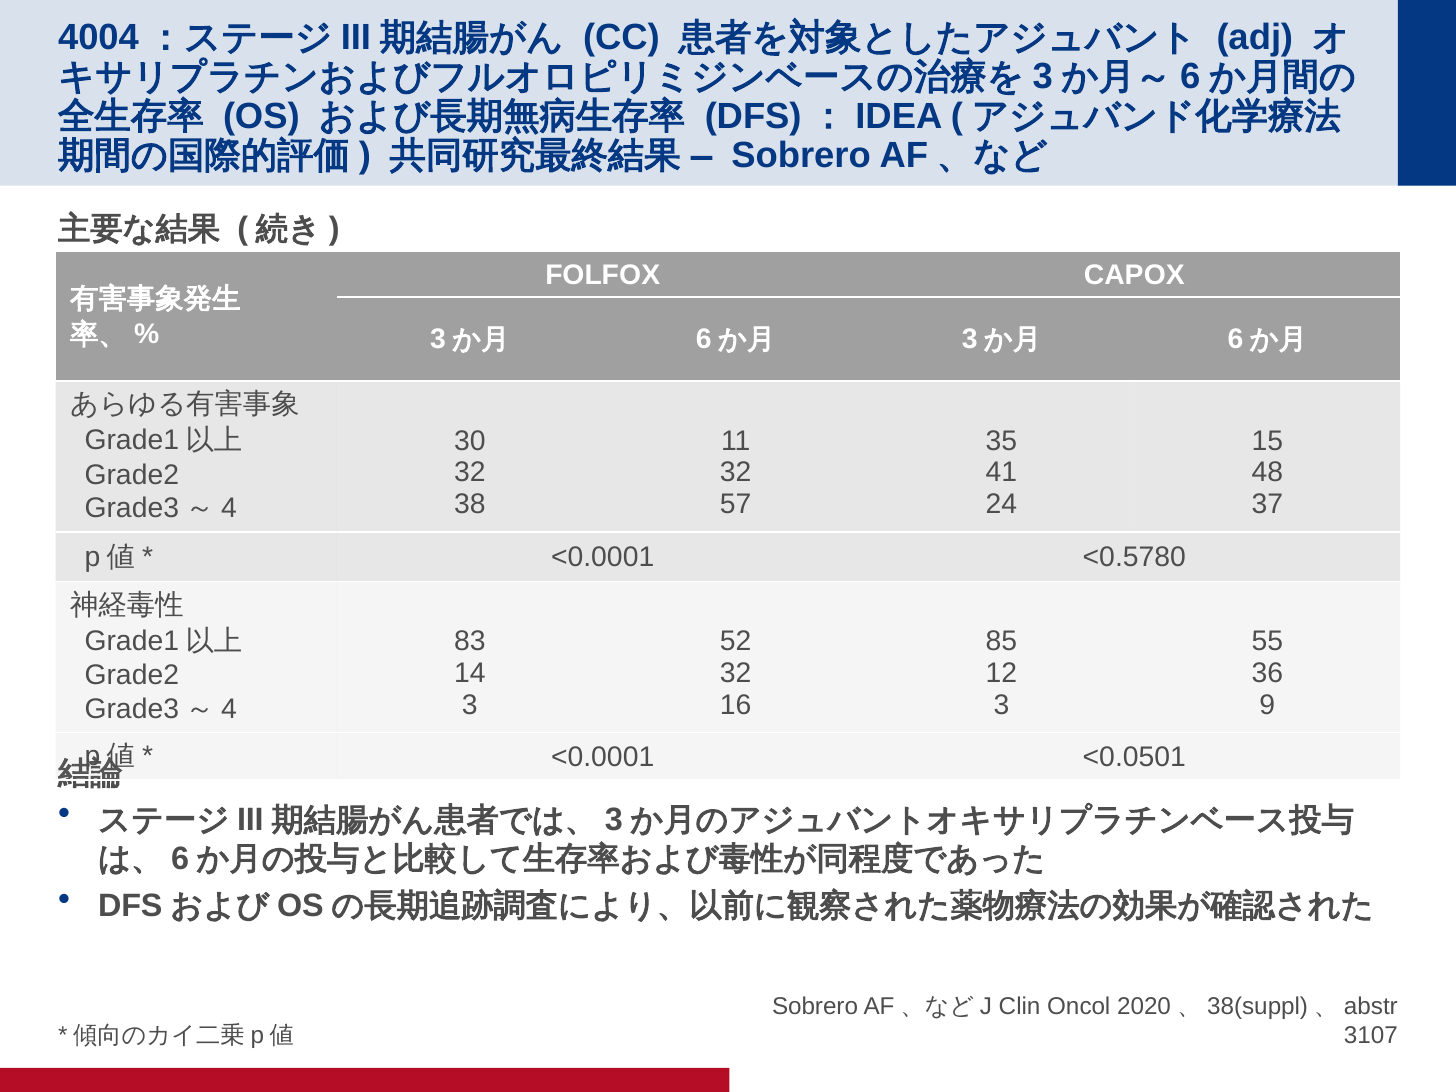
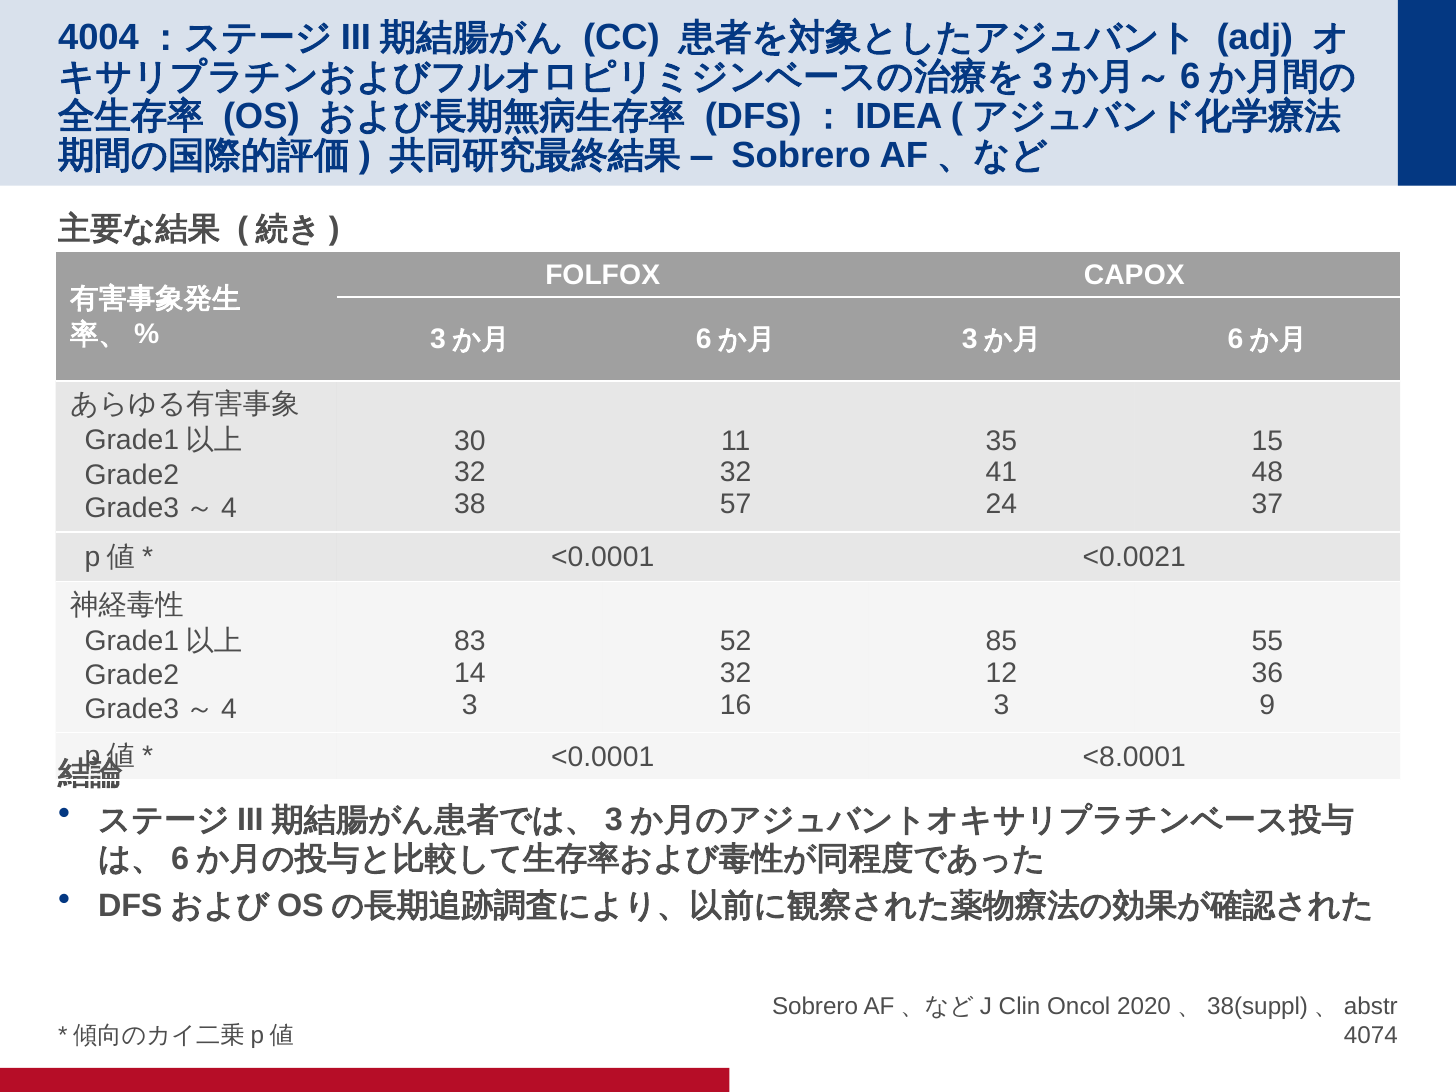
<0.5780: <0.5780 -> <0.0021 (1134, 557)
<0.0501: <0.0501 -> <8.0001 (1134, 757)
3107: 3107 -> 4074 (1371, 1035)
